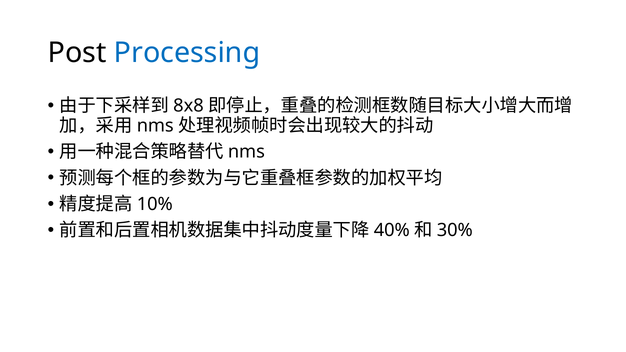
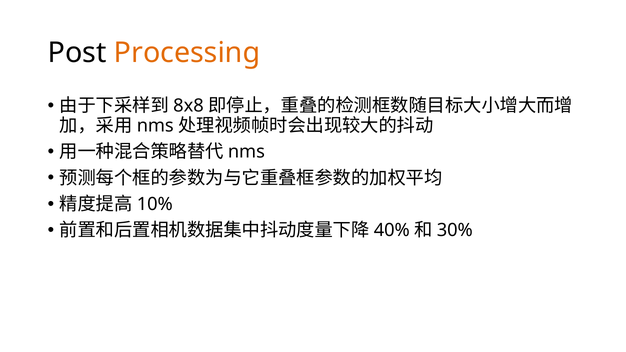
Processing colour: blue -> orange (187, 53)
